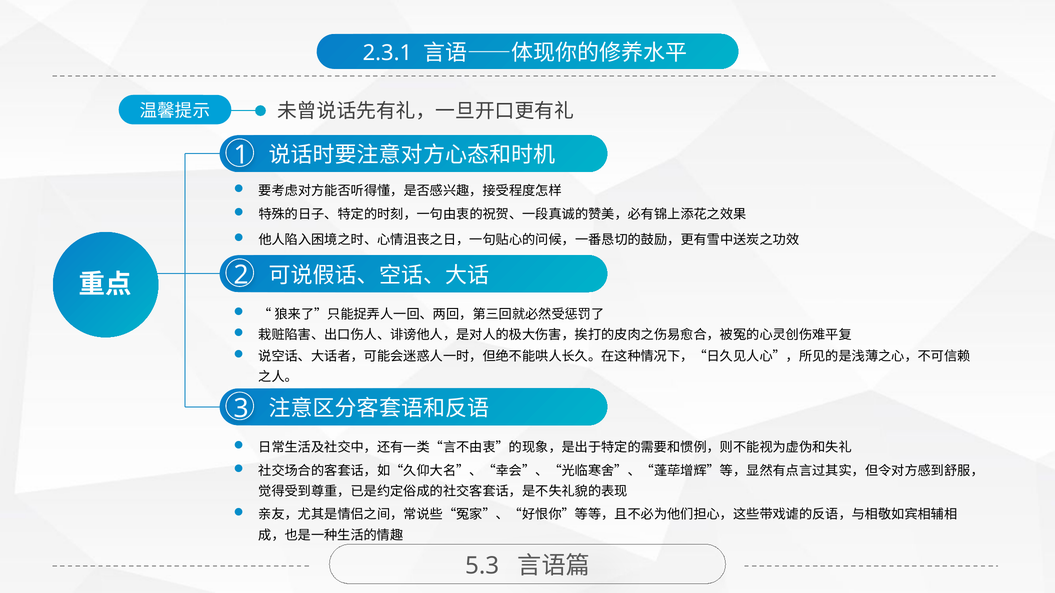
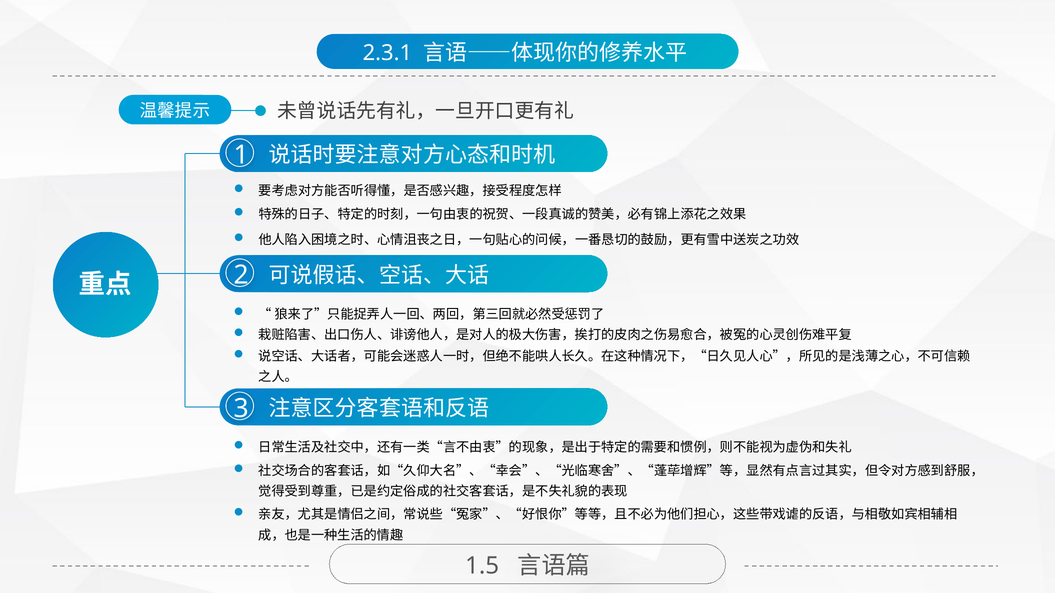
5.3: 5.3 -> 1.5 (482, 566)
